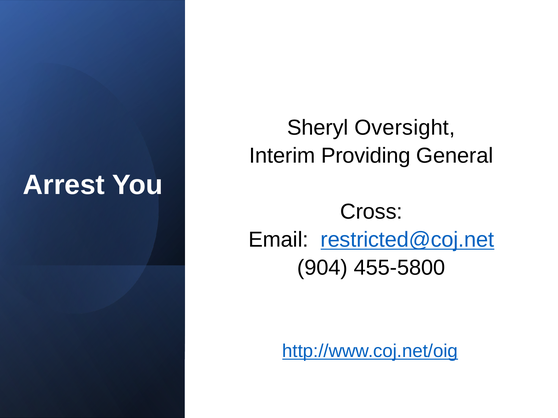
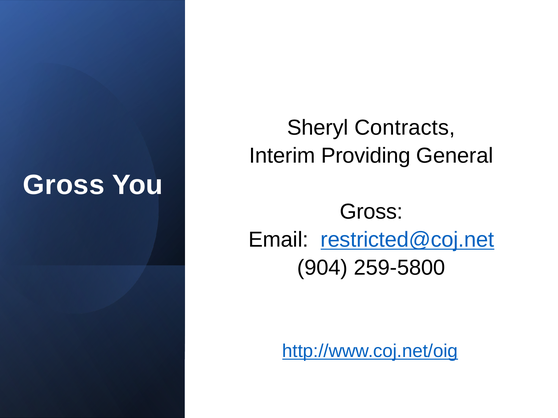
Oversight: Oversight -> Contracts (405, 128)
Arrest: Arrest -> Gross (64, 185)
Cross: Cross -> Gross (371, 212)
455-5800: 455-5800 -> 259-5800 (400, 268)
